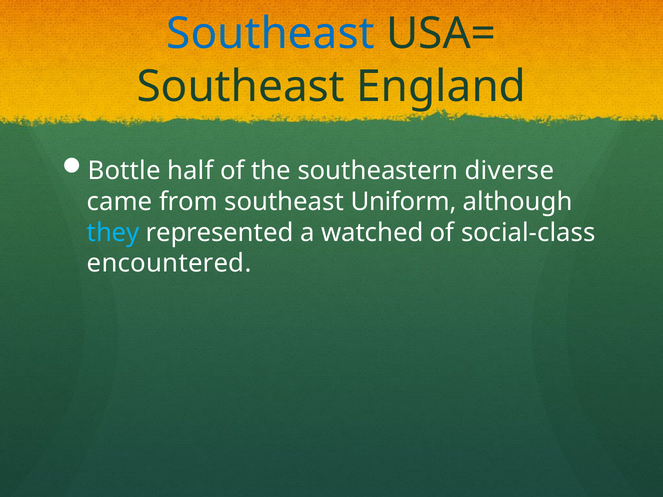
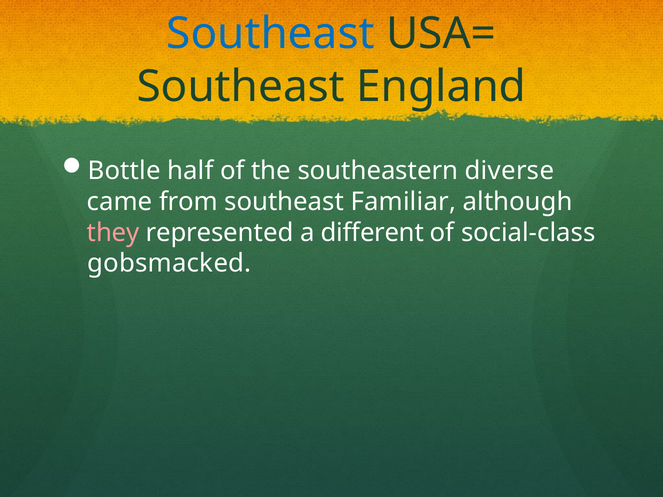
Uniform: Uniform -> Familiar (403, 202)
they colour: light blue -> pink (113, 233)
watched: watched -> different (372, 233)
encountered: encountered -> gobsmacked (169, 264)
